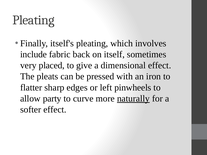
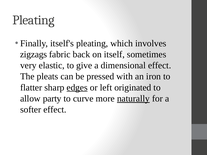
include: include -> zigzags (34, 54)
placed: placed -> elastic (52, 66)
edges underline: none -> present (77, 88)
pinwheels: pinwheels -> originated (133, 88)
